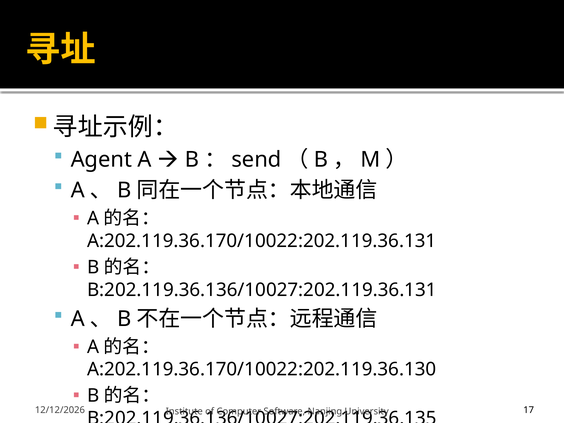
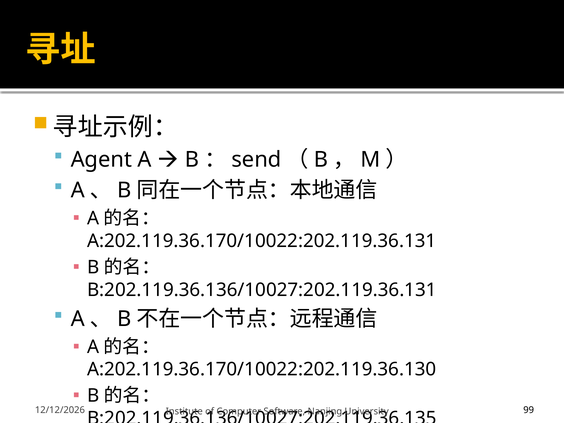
17: 17 -> 99 (529, 410)
